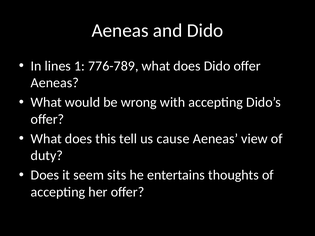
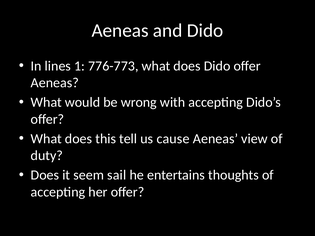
776-789: 776-789 -> 776-773 (113, 66)
sits: sits -> sail (117, 175)
